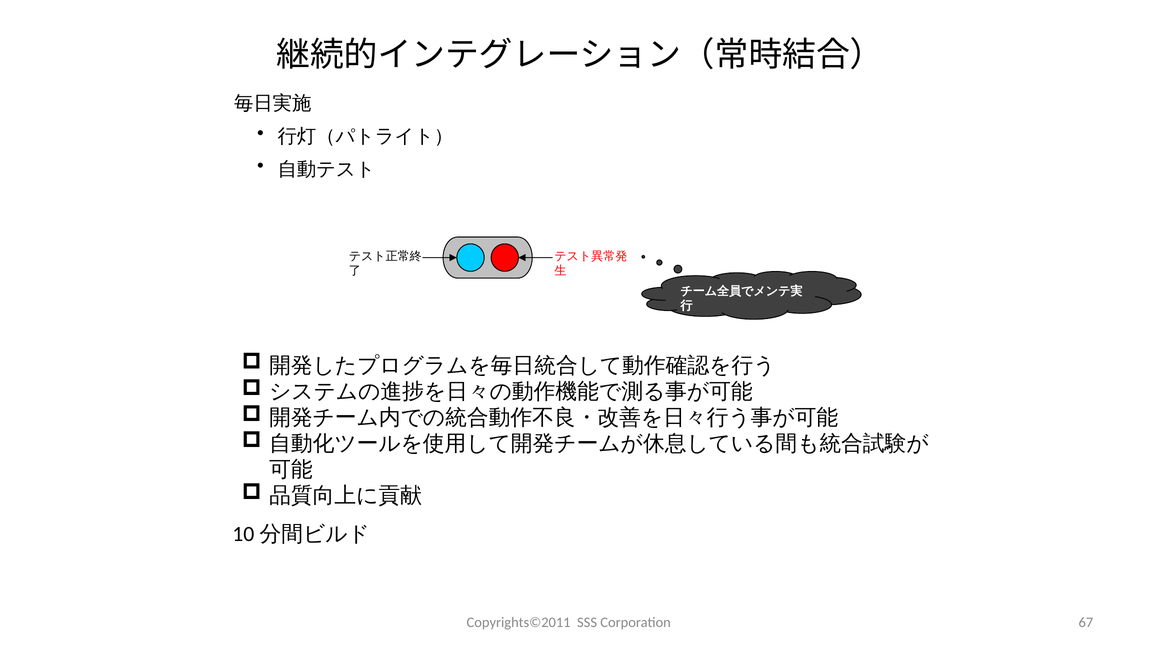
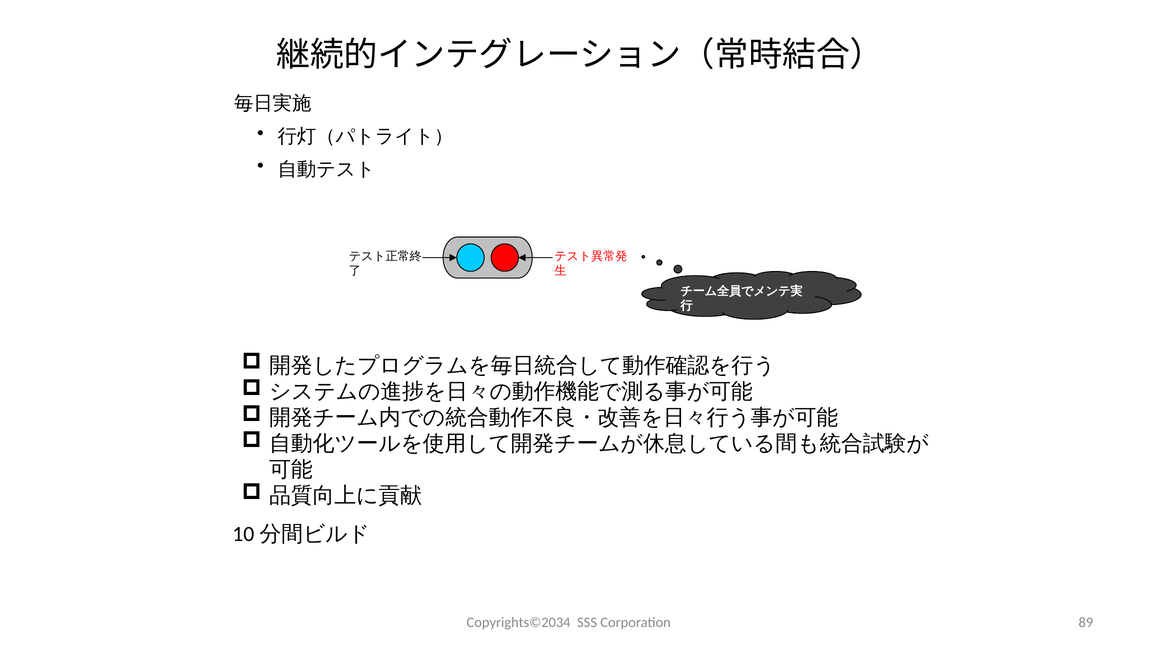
Copyrights©2011: Copyrights©2011 -> Copyrights©2034 (519, 623)
67: 67 -> 89 (1086, 623)
